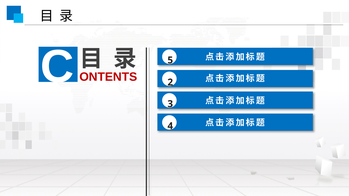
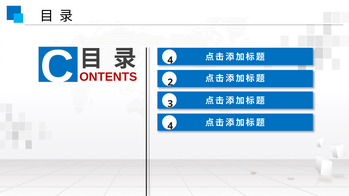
C 5: 5 -> 4 (170, 60)
